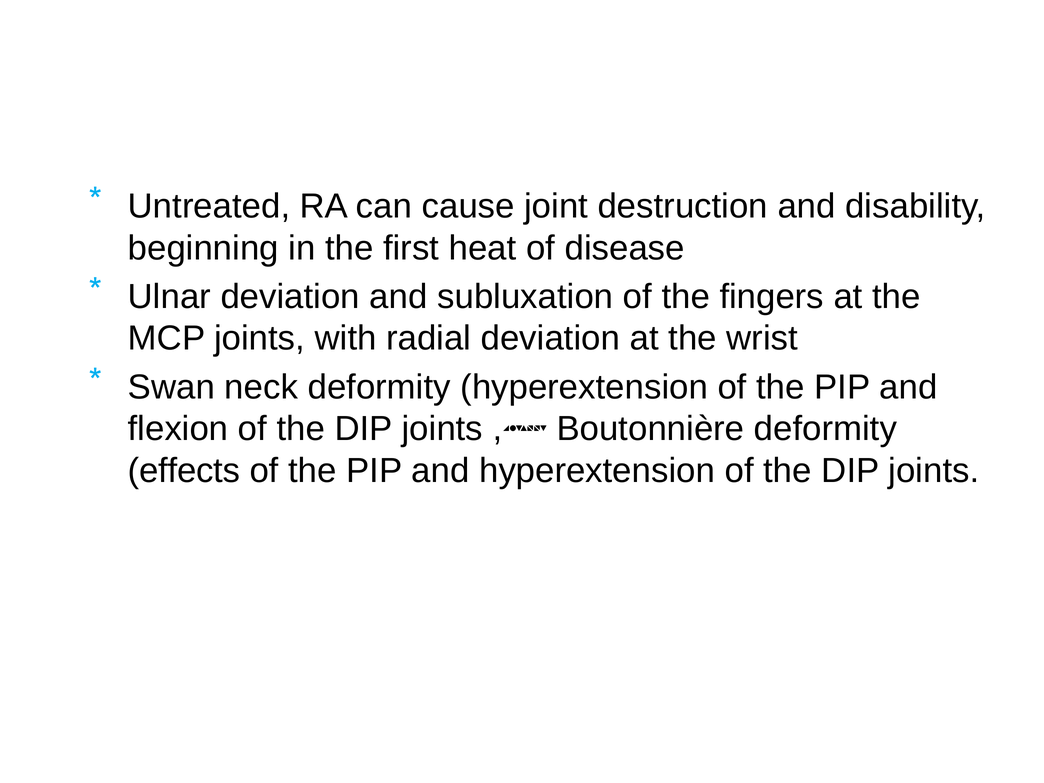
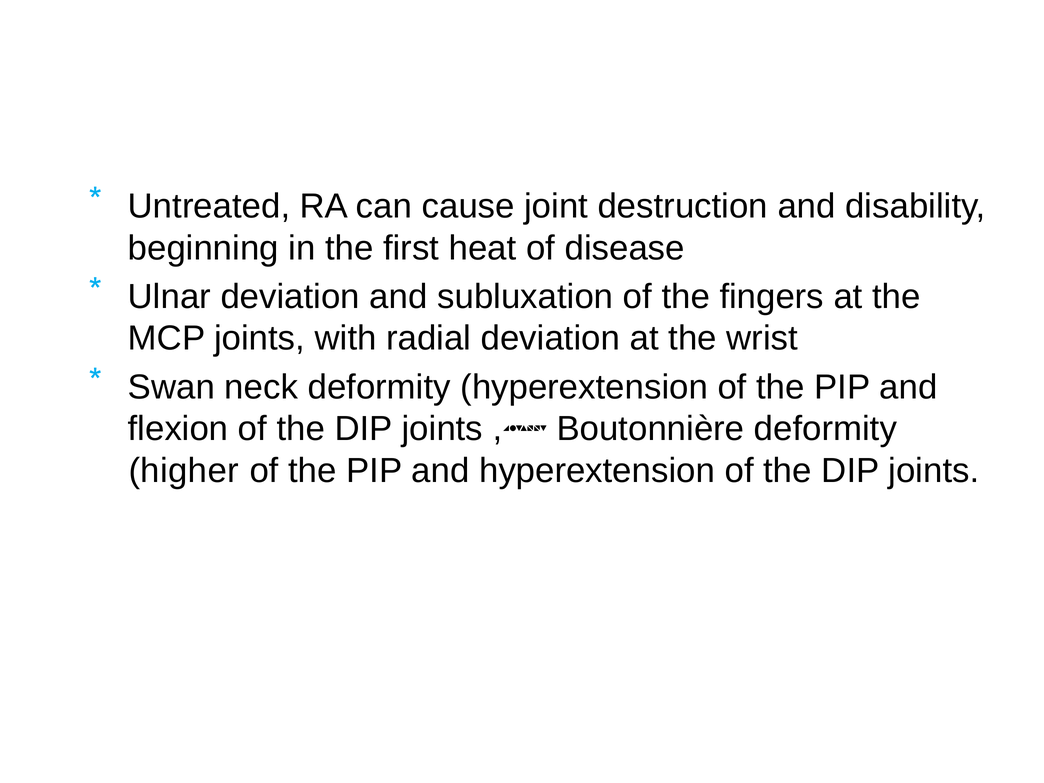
effects: effects -> higher (184, 471)
